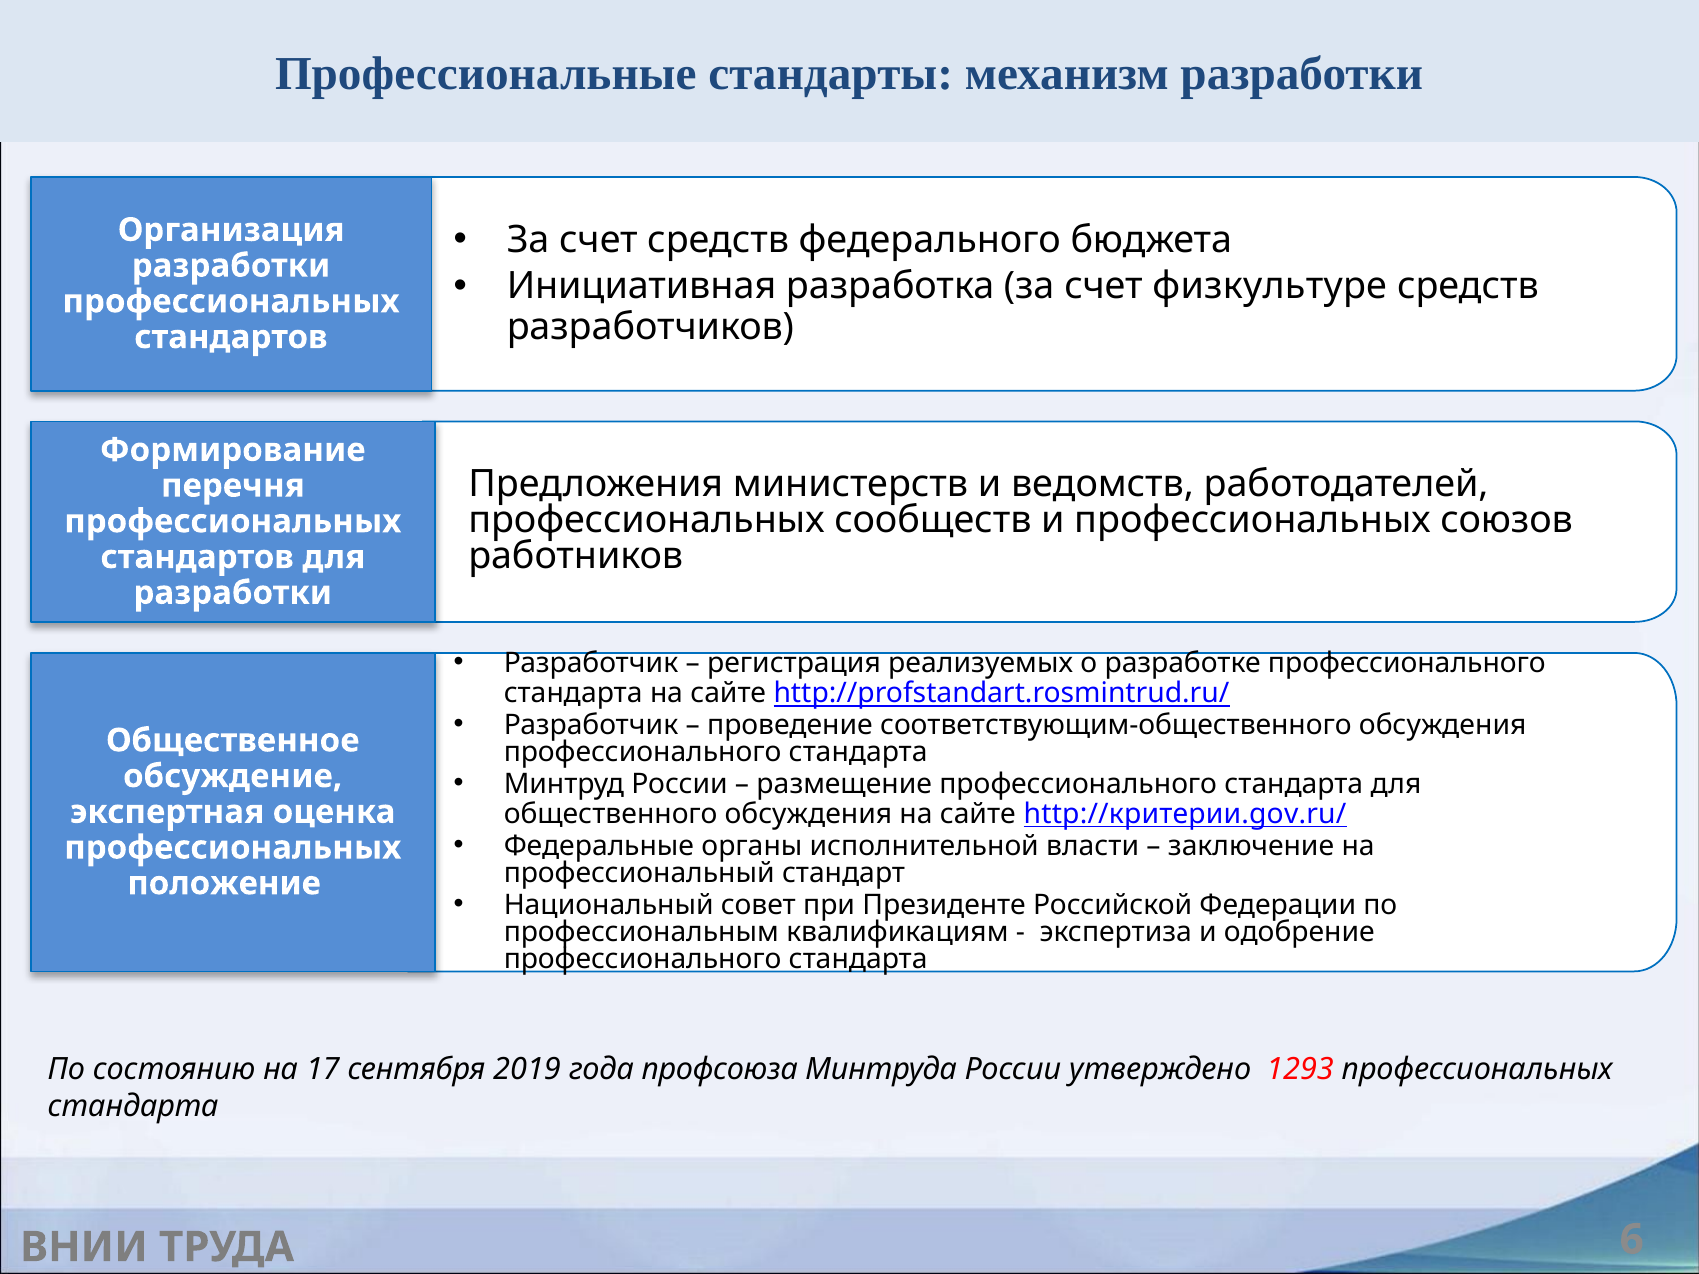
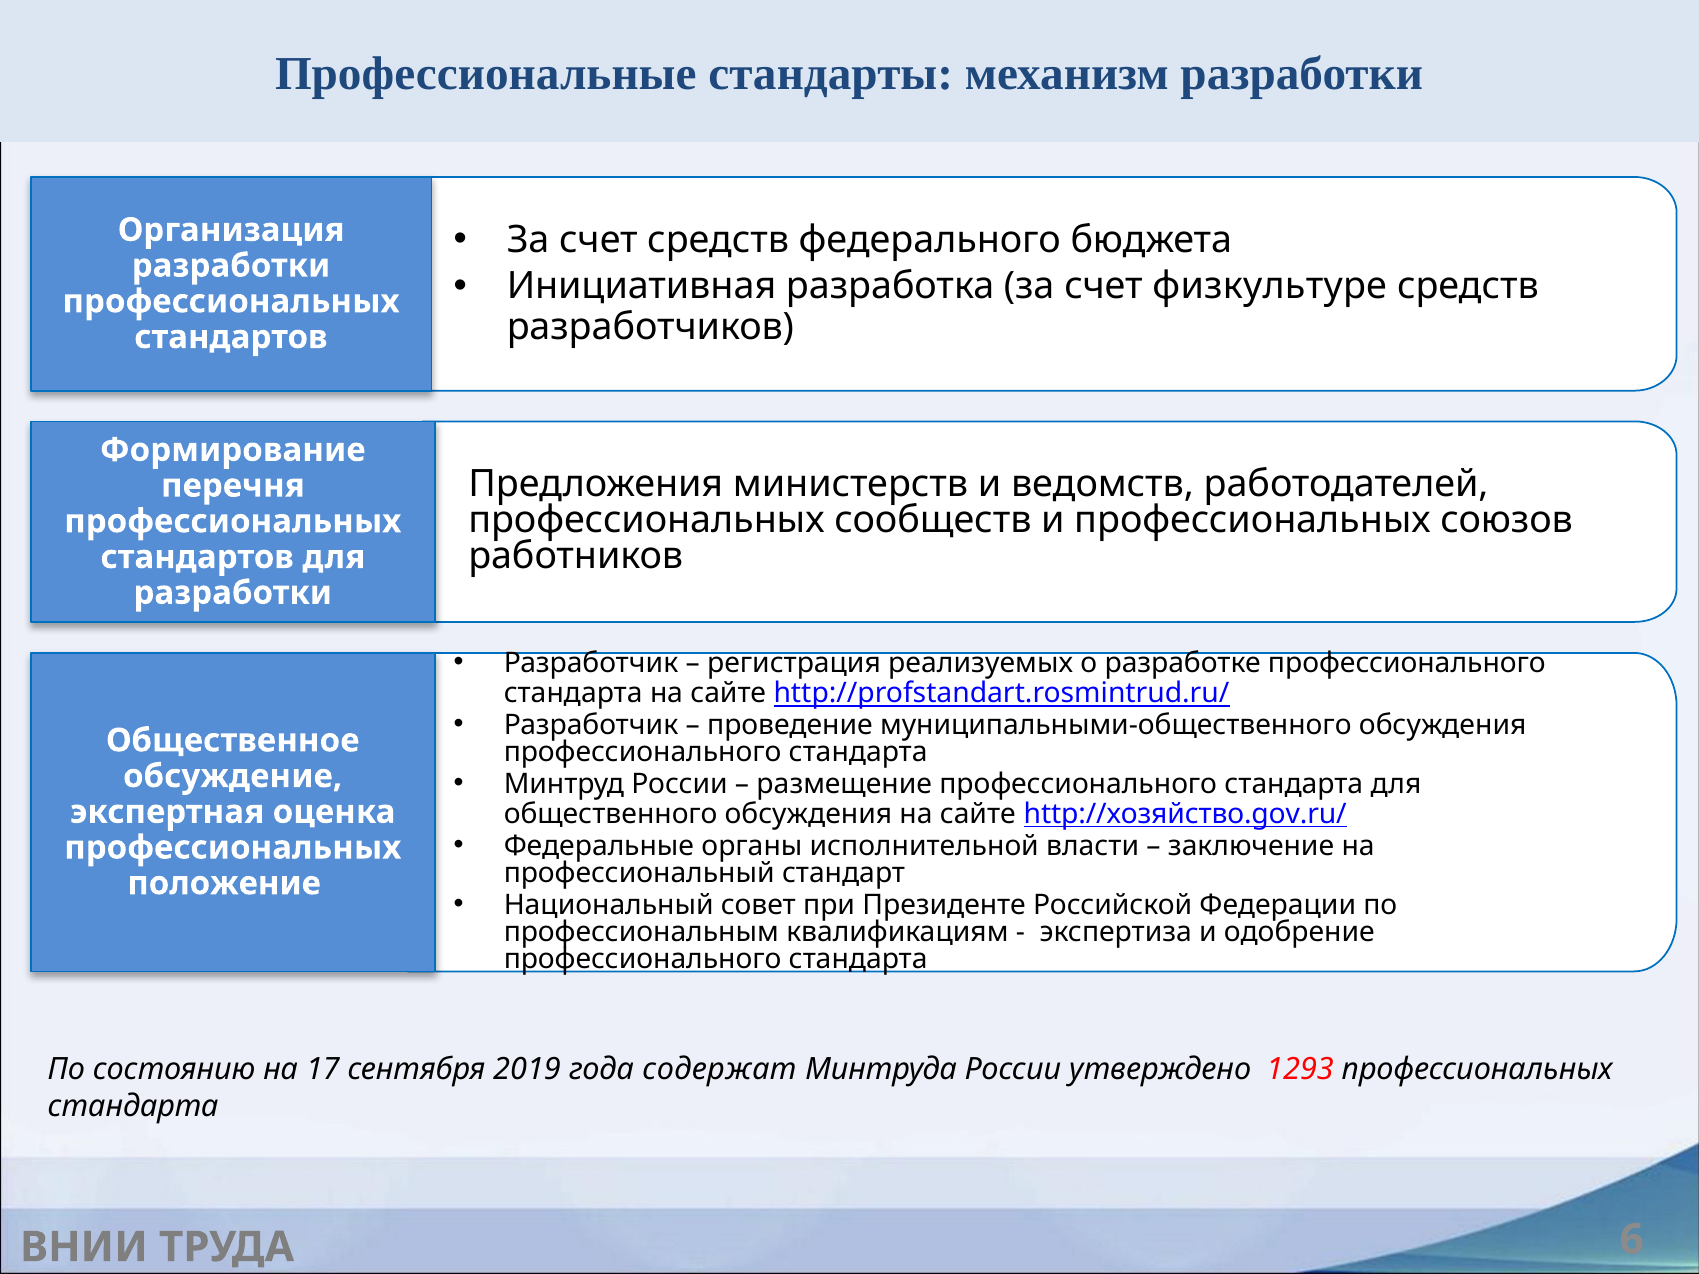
соответствующим-общественного: соответствующим-общественного -> муниципальными-общественного (1116, 725)
http://критерии.gov.ru/: http://критерии.gov.ru/ -> http://хозяйство.gov.ru/ (1185, 814)
профсоюза: профсоюза -> содержат (720, 1070)
